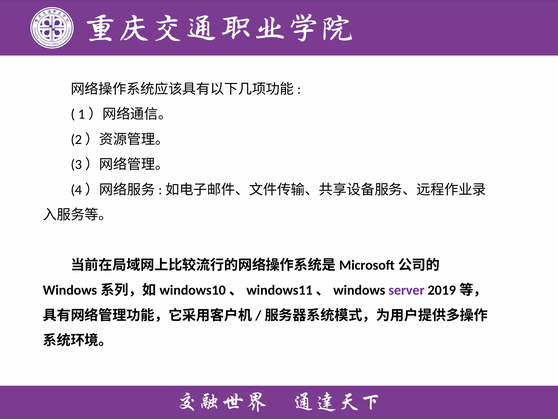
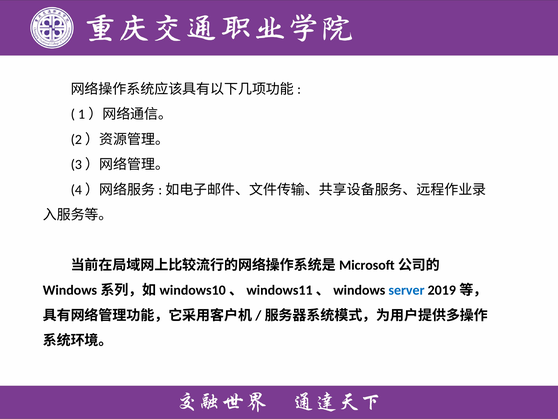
server colour: purple -> blue (407, 290)
